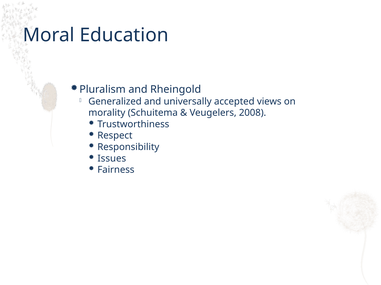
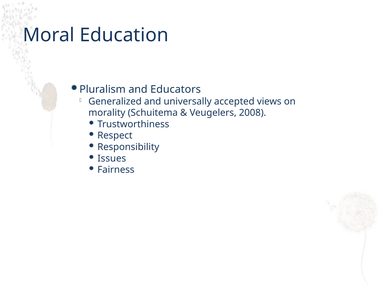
Rheingold: Rheingold -> Educators (176, 90)
